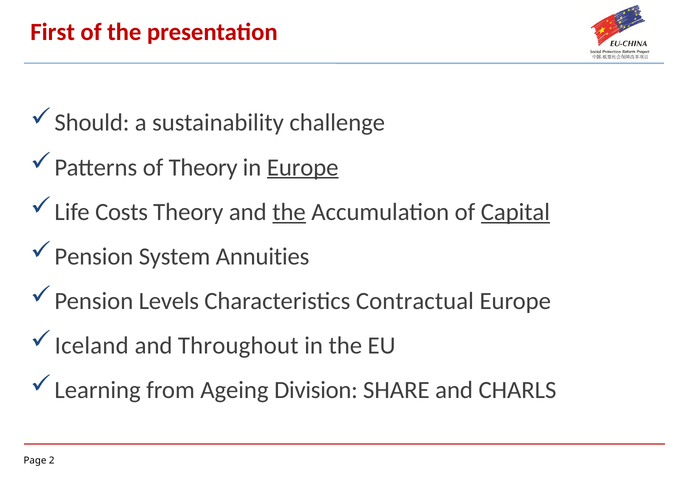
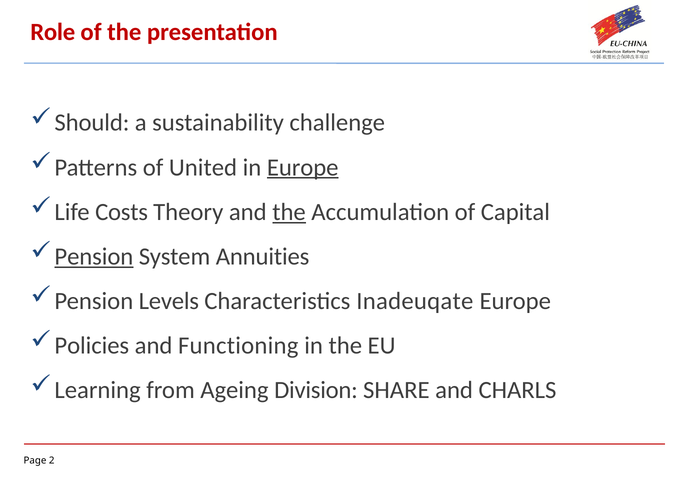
First: First -> Role (53, 32)
of Theory: Theory -> United (203, 167)
Capital underline: present -> none (515, 212)
Pension underline: none -> present (94, 256)
Contractual: Contractual -> Inadeuqate (415, 301)
Iceland: Iceland -> Policies (92, 346)
Throughout: Throughout -> Functioning (238, 346)
